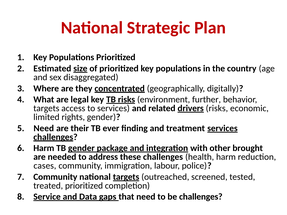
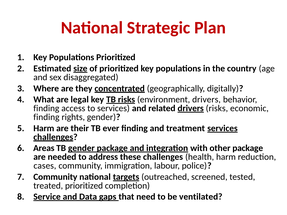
environment further: further -> drivers (206, 100)
targets: targets -> finding (46, 108)
limited: limited -> finding (46, 117)
Need: Need -> Harm (44, 128)
Harm: Harm -> Areas (44, 148)
other brought: brought -> package (248, 148)
be challenges: challenges -> ventilated (201, 197)
